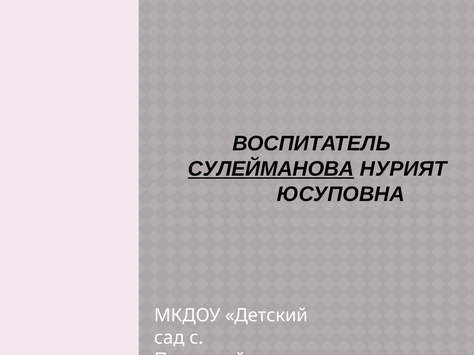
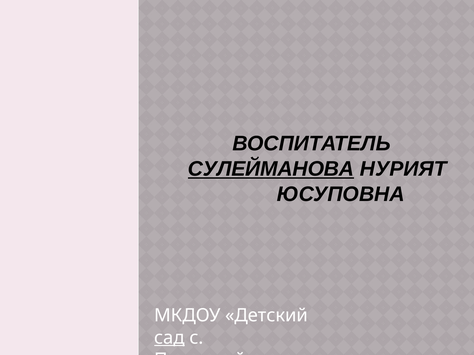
сад underline: none -> present (169, 338)
